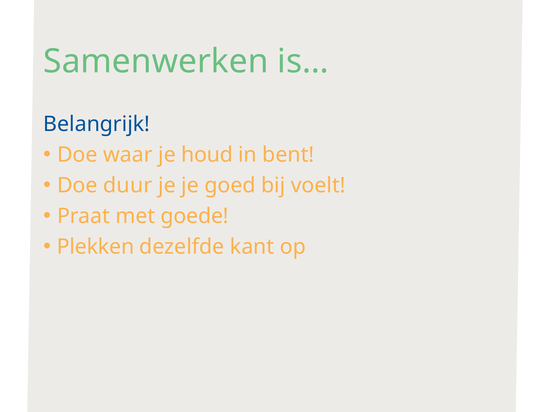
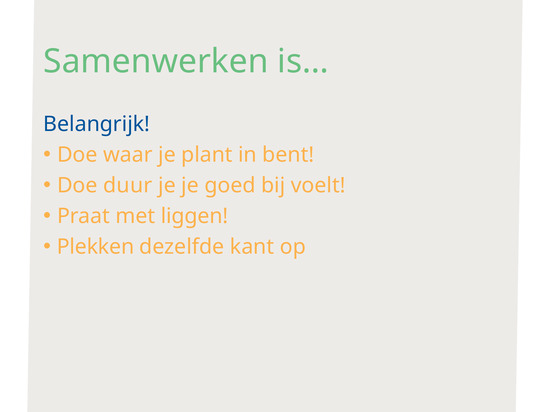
houd: houd -> plant (207, 155)
goede: goede -> liggen (195, 216)
